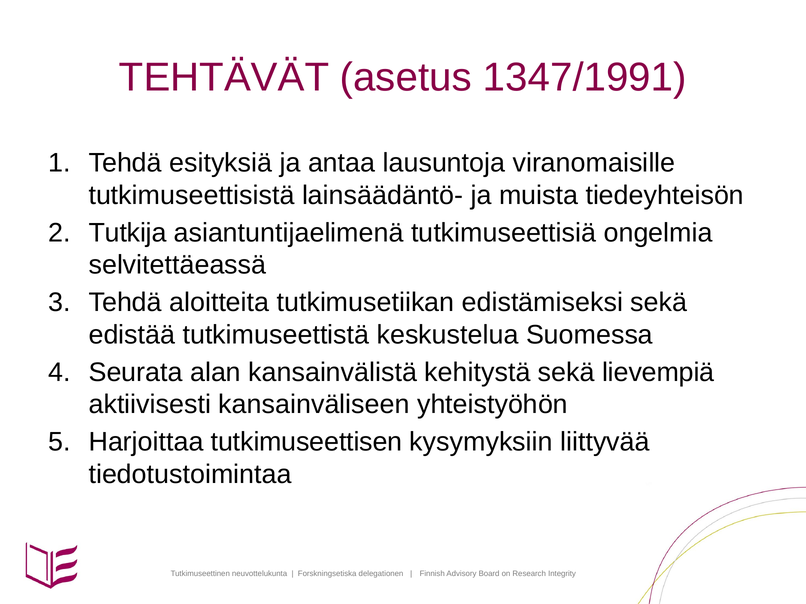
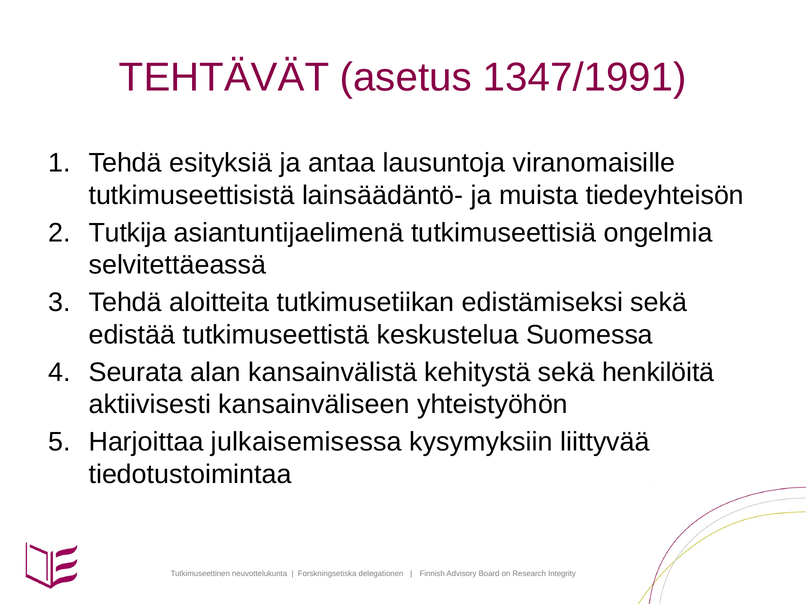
lievempiä: lievempiä -> henkilöitä (658, 373)
tutkimuseettisen: tutkimuseettisen -> julkaisemisessa (306, 442)
